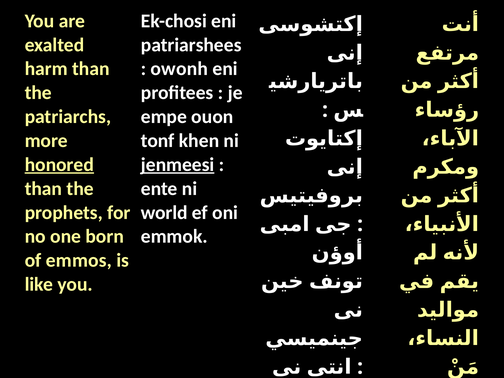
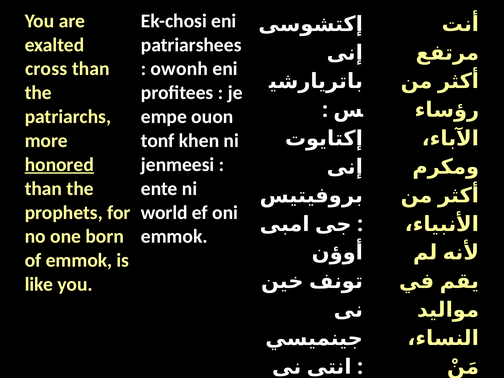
harm: harm -> cross (46, 69)
jenmeesi underline: present -> none (178, 165)
of emmos: emmos -> emmok (79, 260)
